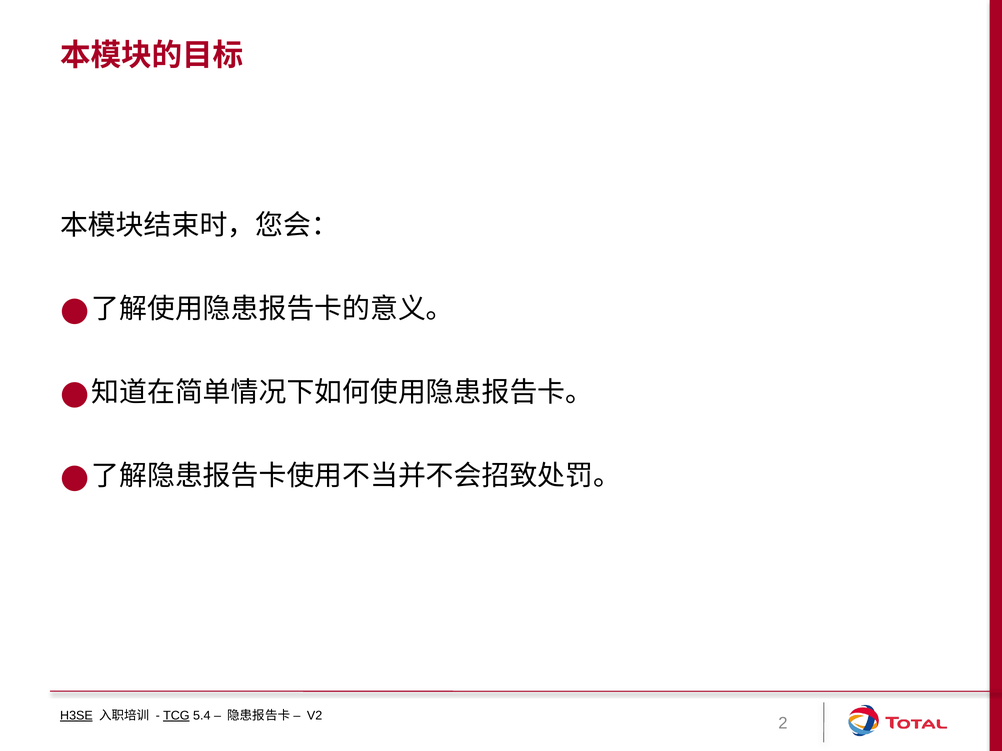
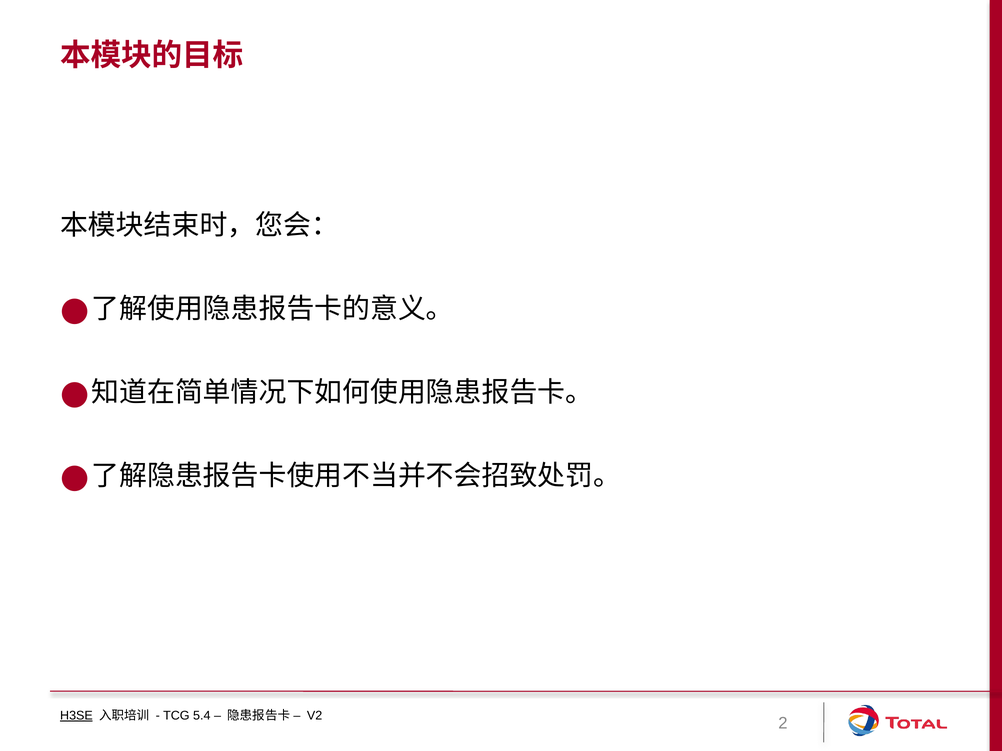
TCG underline: present -> none (176, 716)
